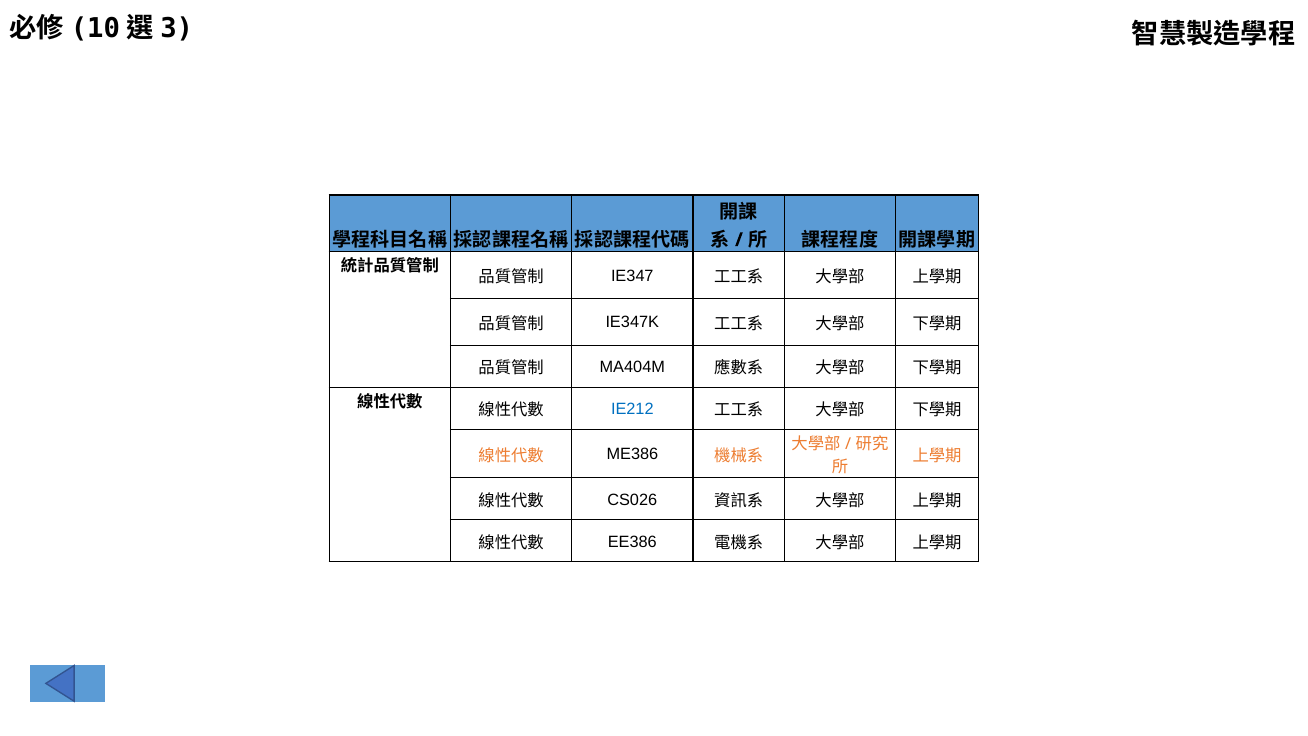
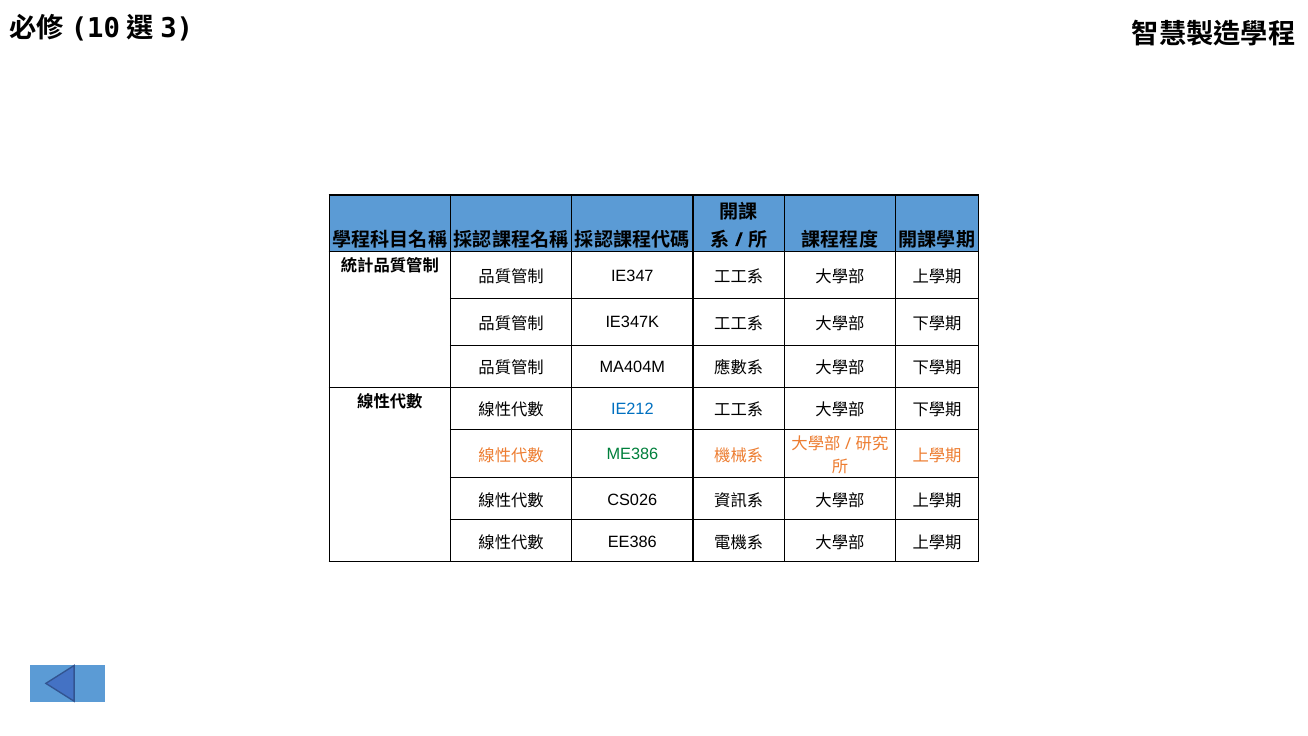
ME386 colour: black -> green (632, 454)
